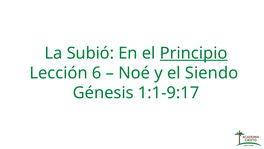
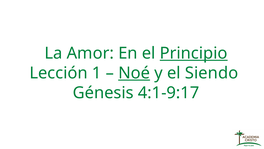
Subió: Subió -> Amor (90, 53)
6: 6 -> 1 (97, 73)
Noé underline: none -> present (134, 73)
1:1-9:17: 1:1-9:17 -> 4:1-9:17 (169, 93)
